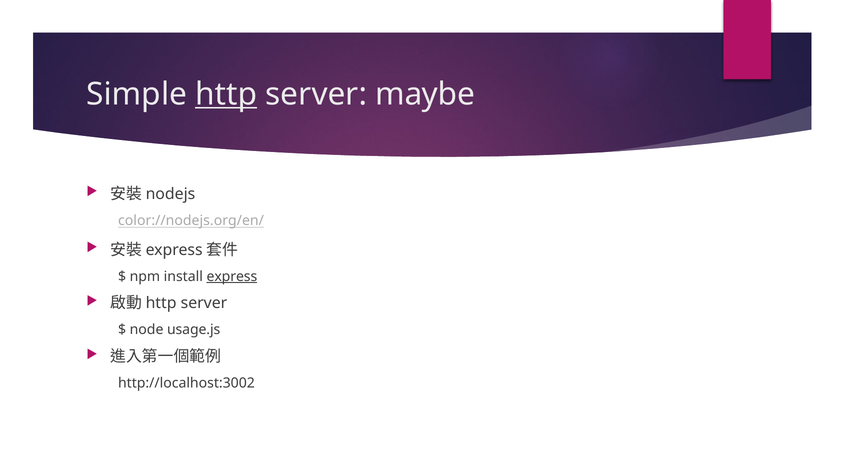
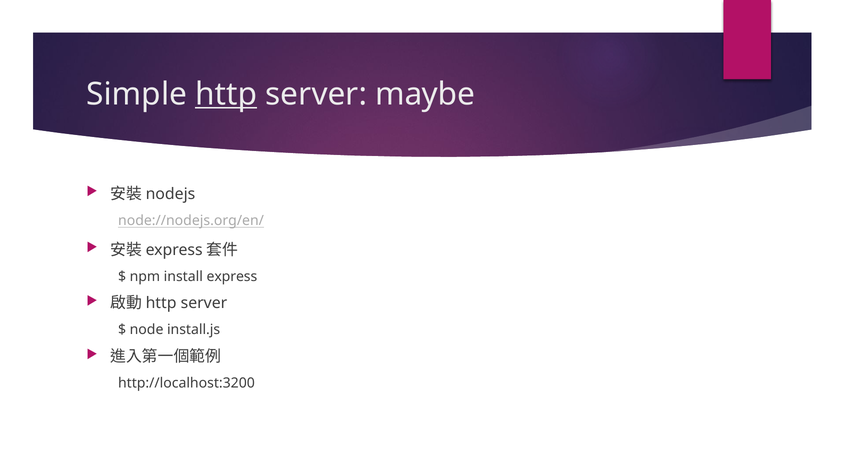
color://nodejs.org/en/: color://nodejs.org/en/ -> node://nodejs.org/en/ (191, 221)
express underline: present -> none (232, 277)
usage.js: usage.js -> install.js (194, 330)
http://localhost:3002: http://localhost:3002 -> http://localhost:3200 (186, 384)
